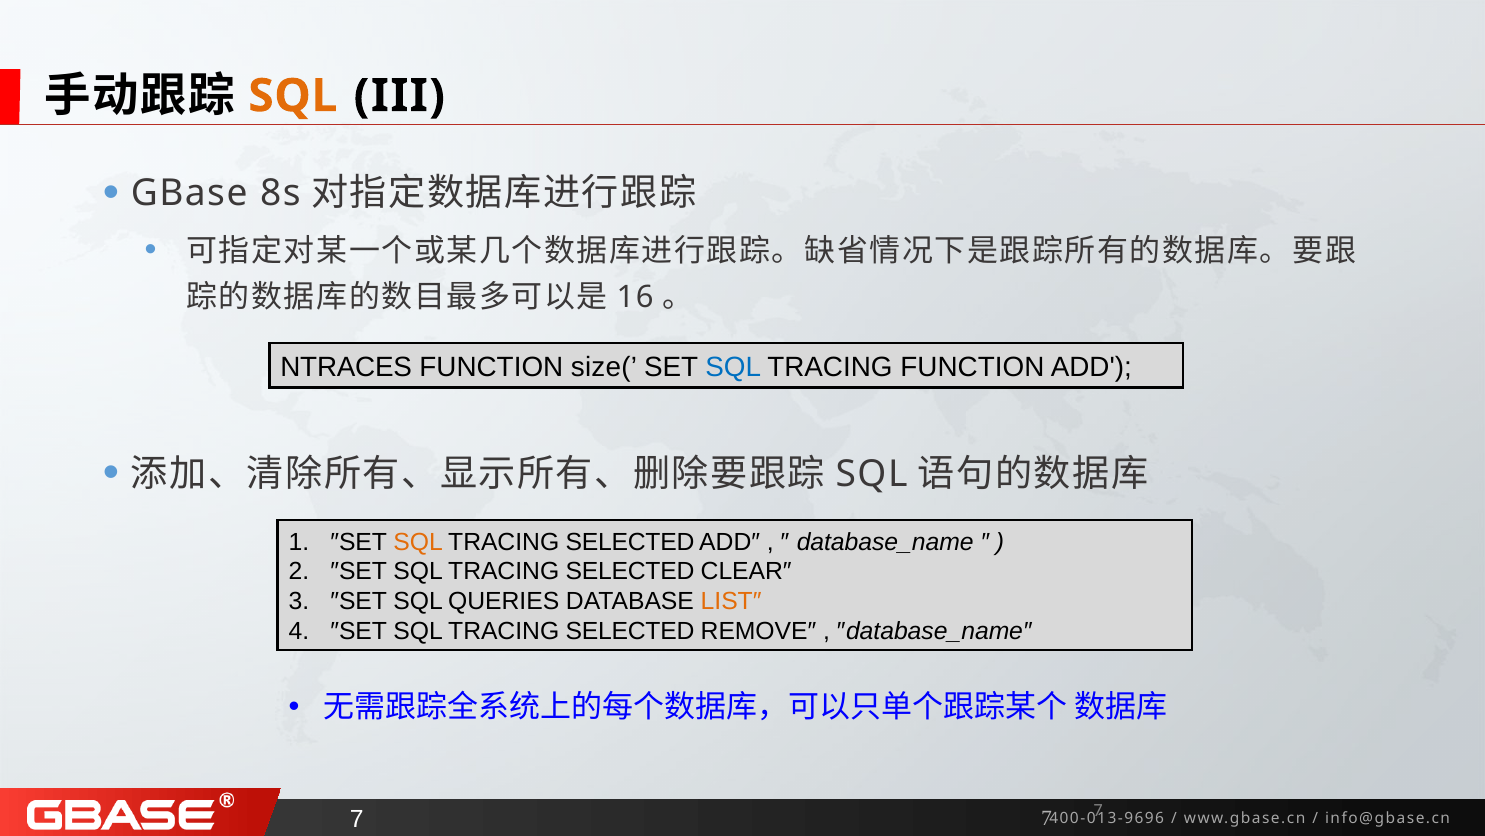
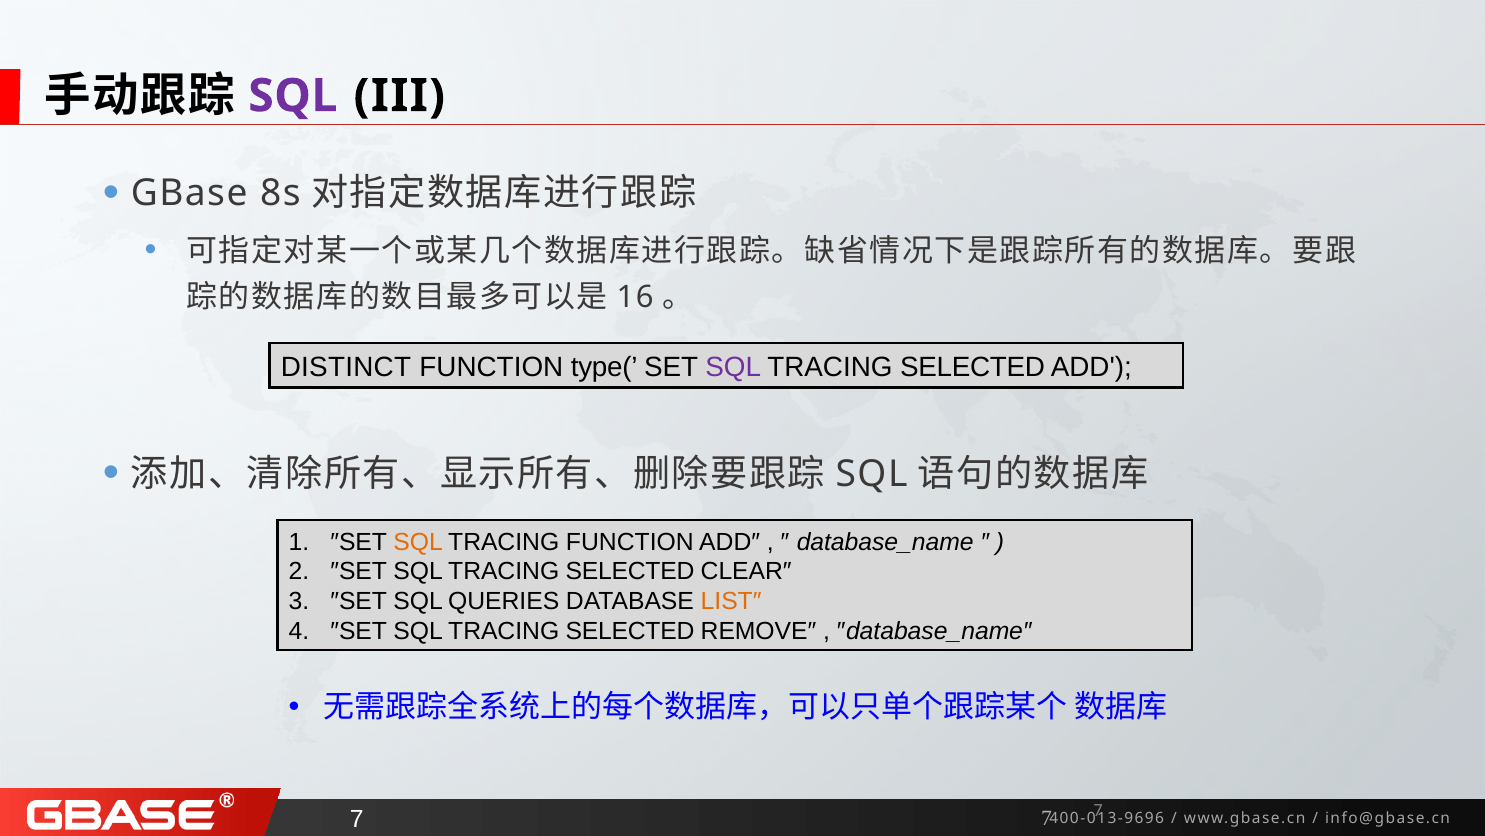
SQL colour: orange -> purple (293, 96)
NTRACES: NTRACES -> DISTINCT (346, 367)
size(: size( -> type( (604, 367)
SQL colour: blue -> purple (733, 367)
FUNCTION: FUNCTION -> SELECTED (973, 367)
SELECTED: SELECTED -> FUNCTION (630, 542)
